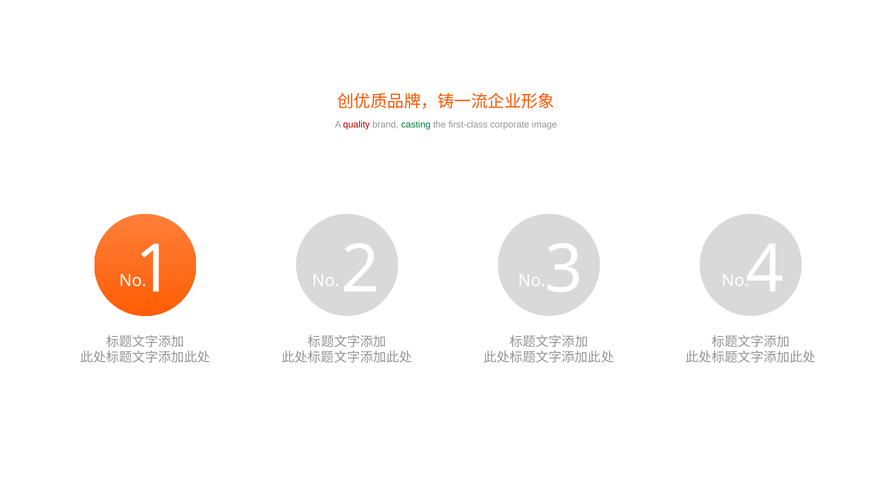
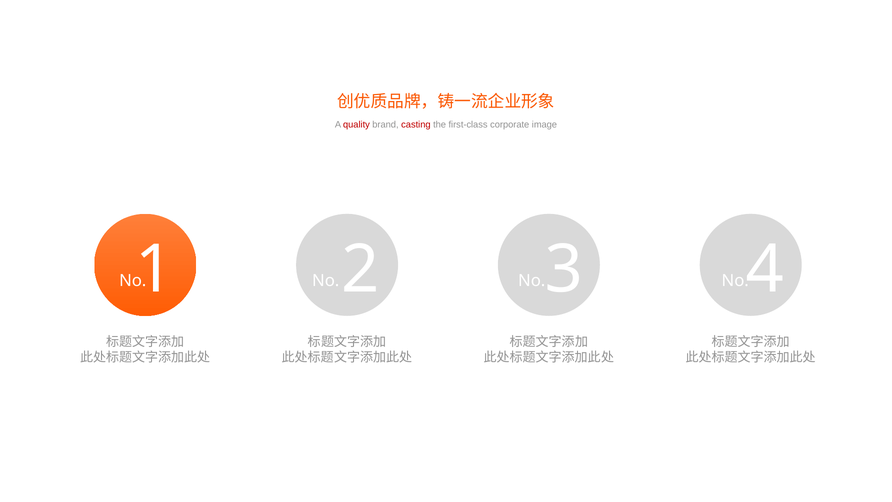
casting colour: green -> red (416, 125)
